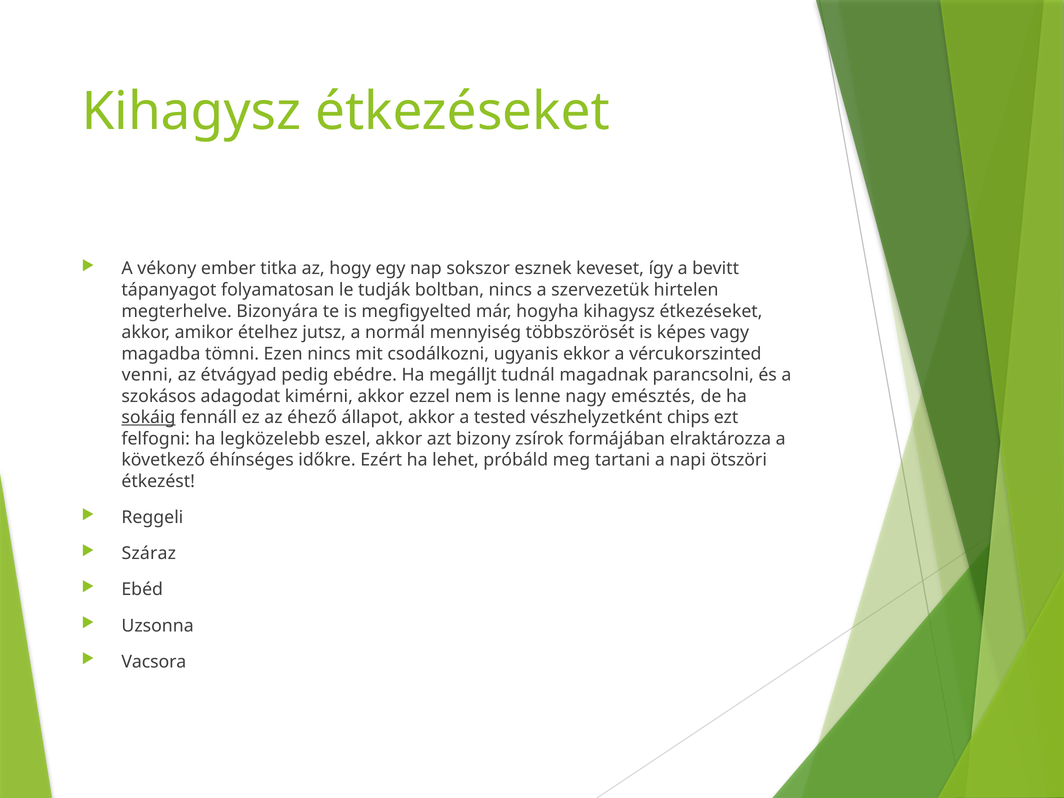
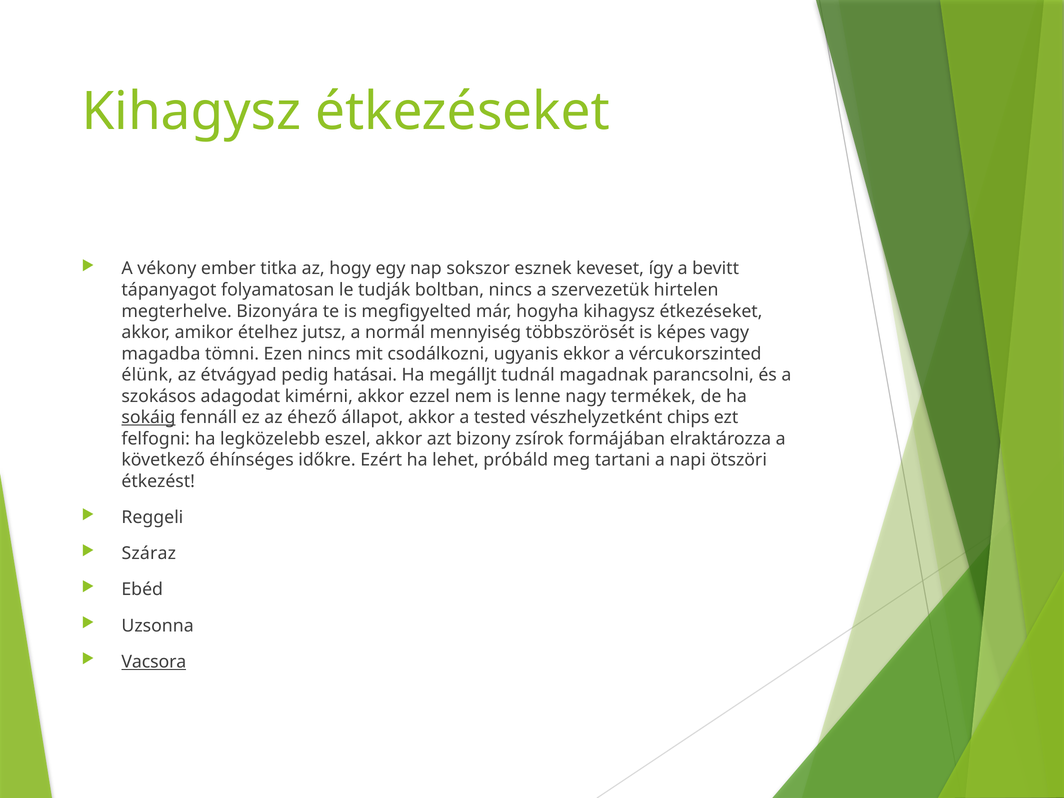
venni: venni -> élünk (147, 375)
ebédre: ebédre -> hatásai (365, 375)
emésztés: emésztés -> termékek (653, 396)
Vacsora underline: none -> present (154, 662)
